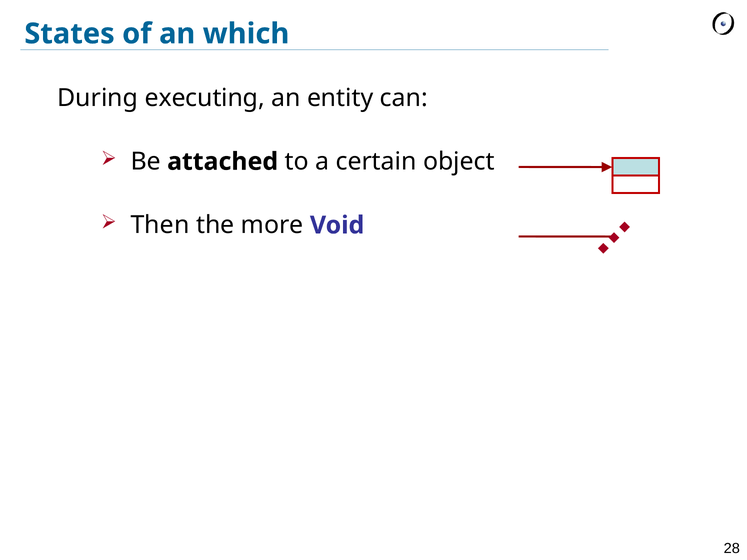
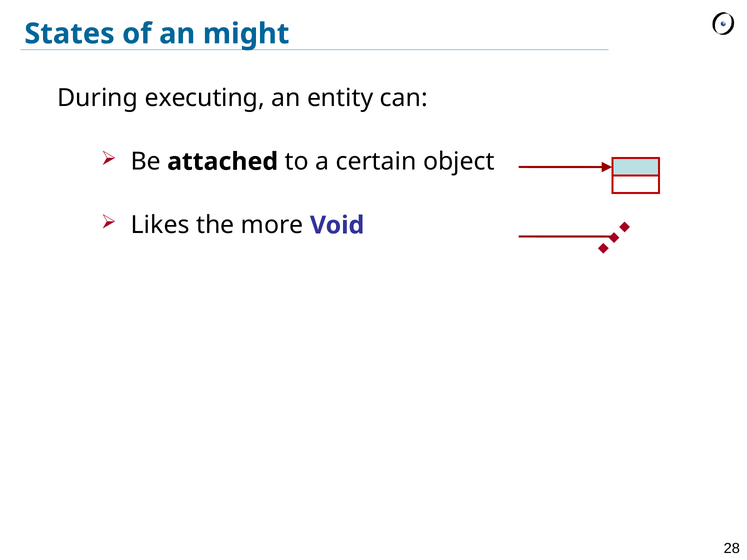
which: which -> might (246, 34)
Then: Then -> Likes (160, 225)
